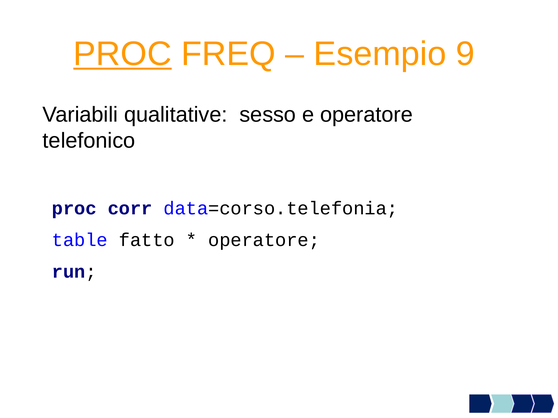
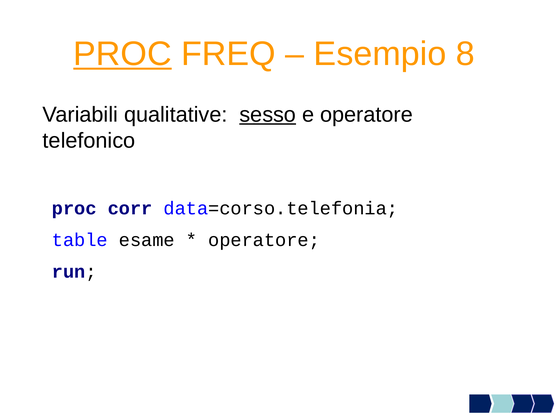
9: 9 -> 8 (465, 54)
sesso underline: none -> present (268, 115)
fatto: fatto -> esame (147, 240)
